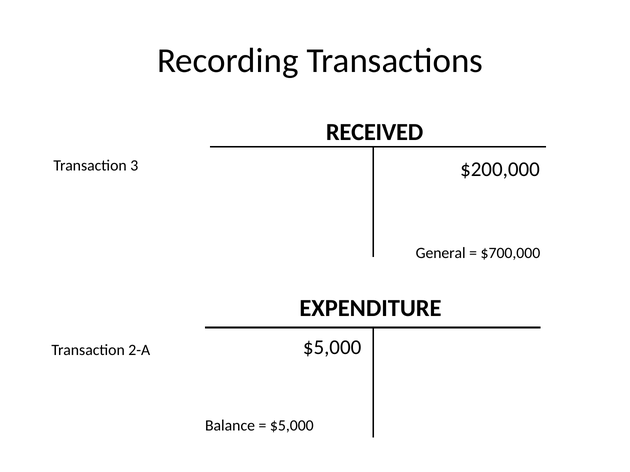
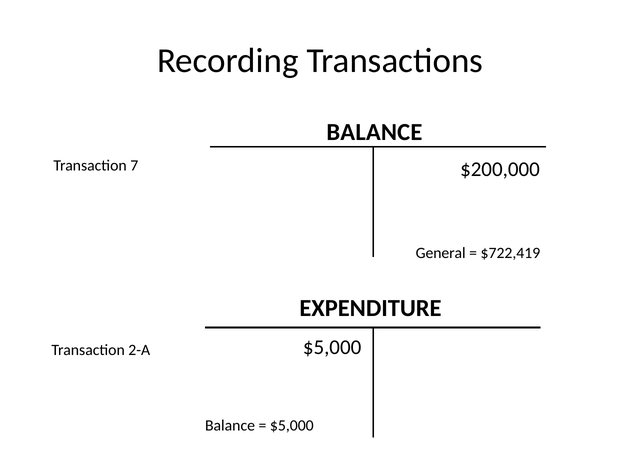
RECEIVED: RECEIVED -> BALANCE (374, 132)
3: 3 -> 7 (134, 166)
$700,000: $700,000 -> $722,419 (510, 254)
